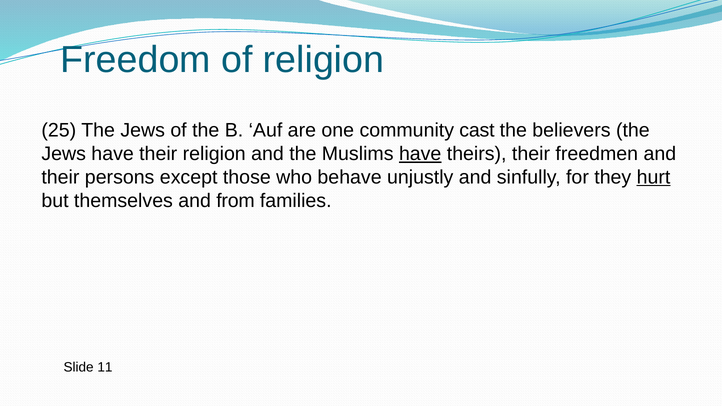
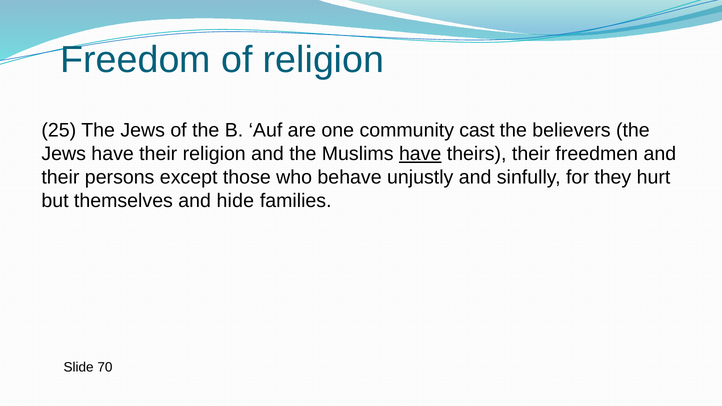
hurt underline: present -> none (654, 177)
from: from -> hide (235, 201)
11: 11 -> 70 (105, 367)
